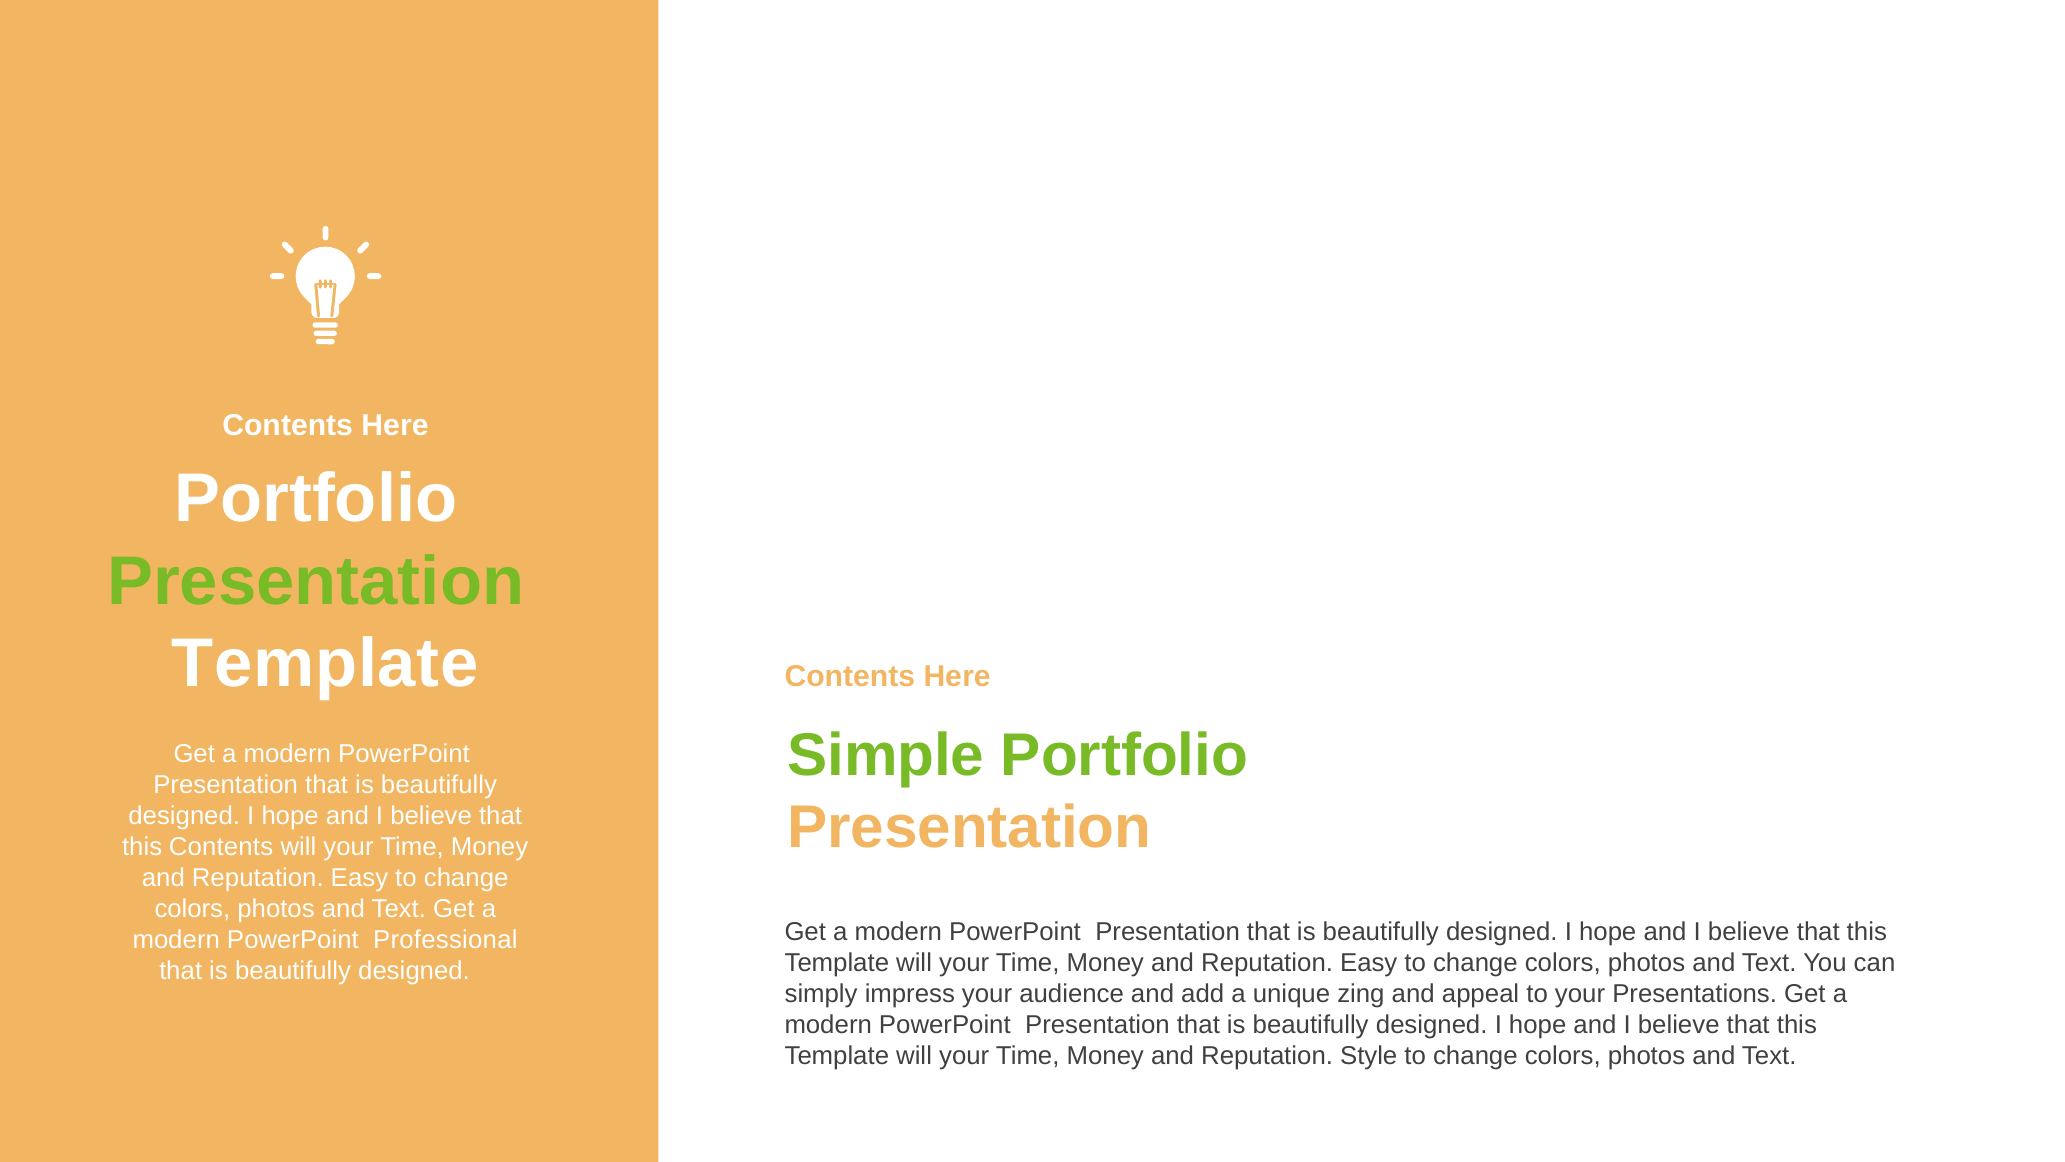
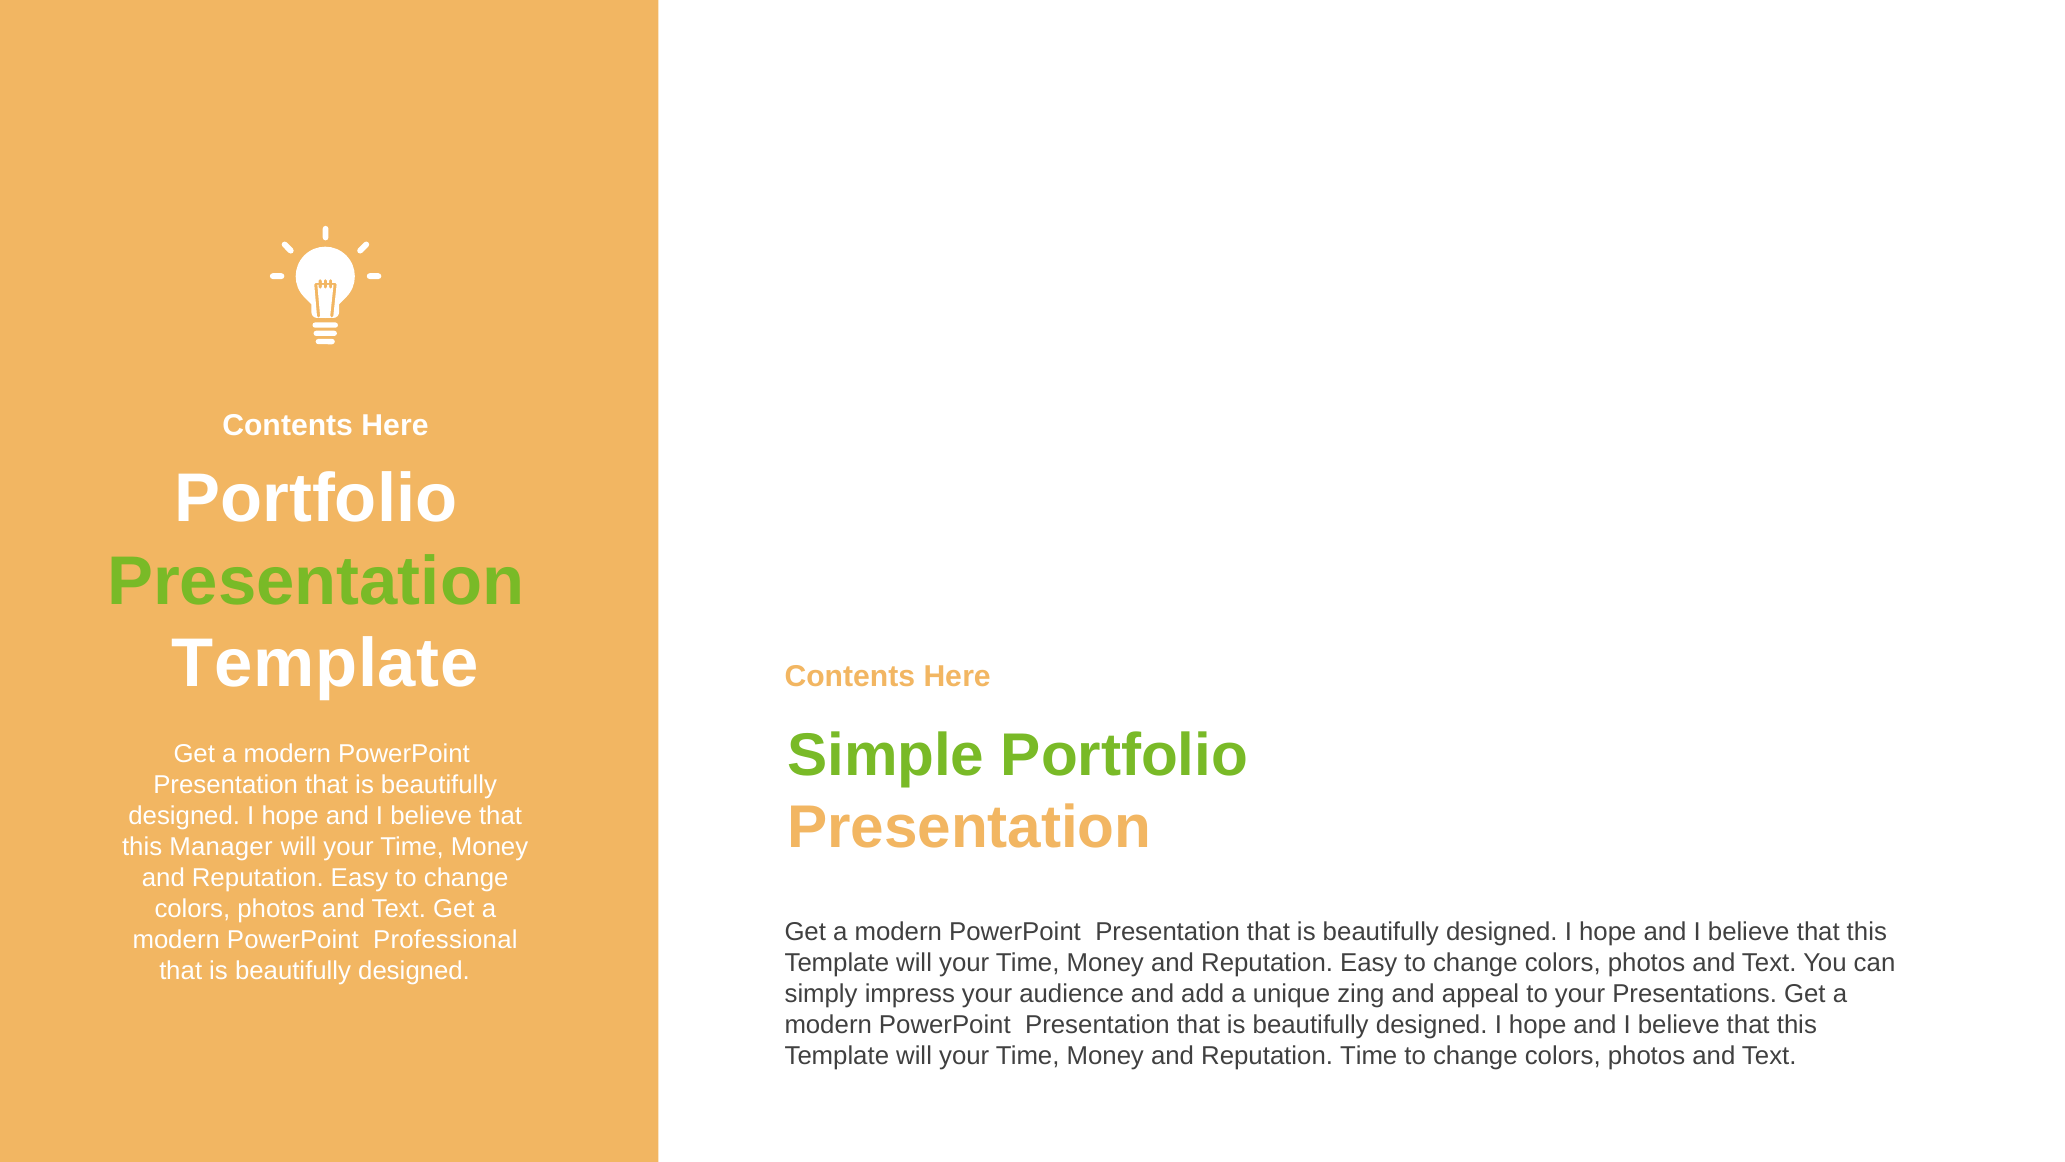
this Contents: Contents -> Manager (221, 847)
Reputation Style: Style -> Time (1369, 1056)
